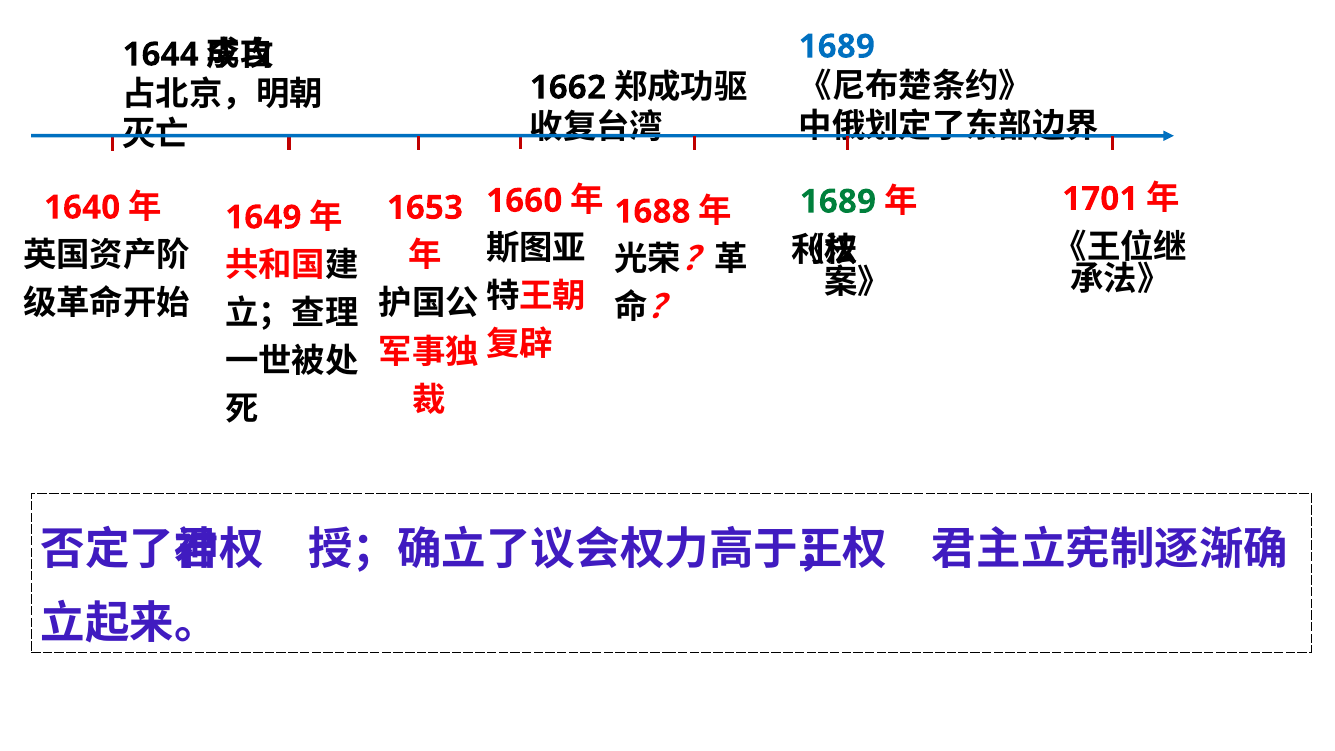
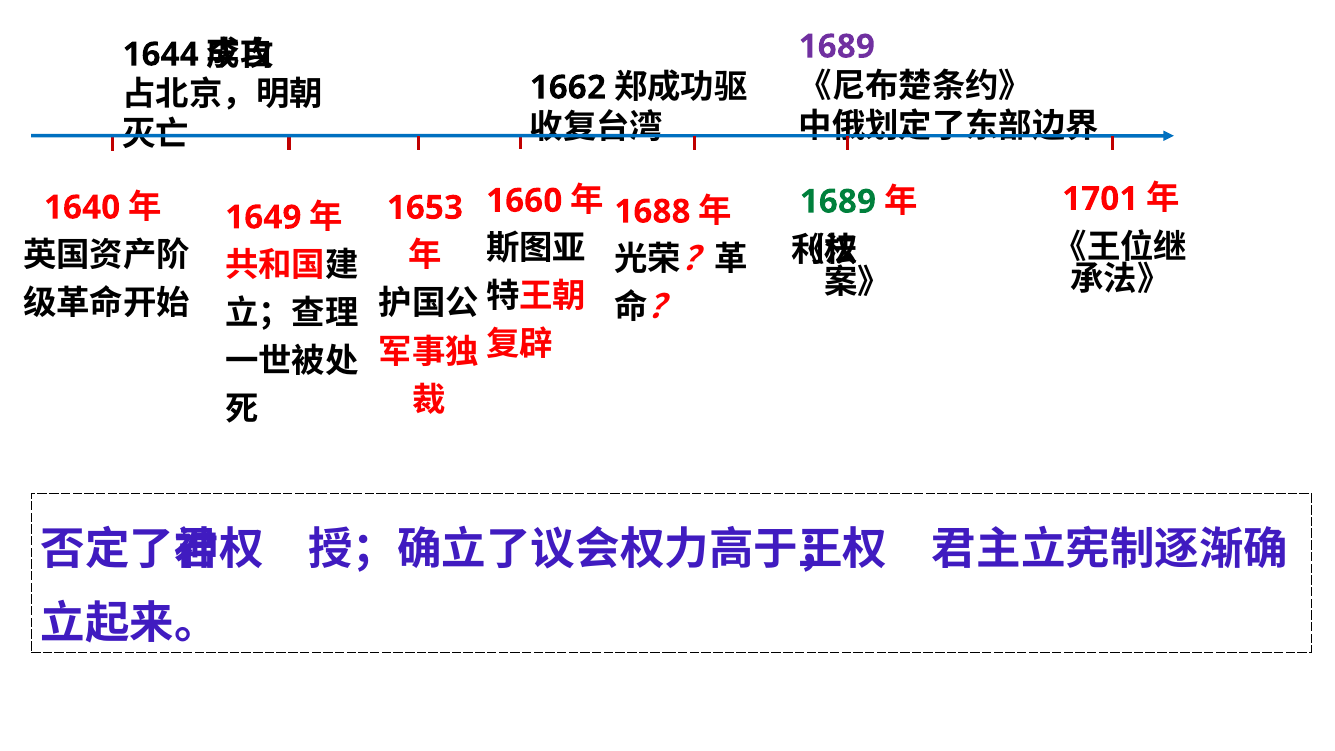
1689 colour: blue -> purple (837, 47)
